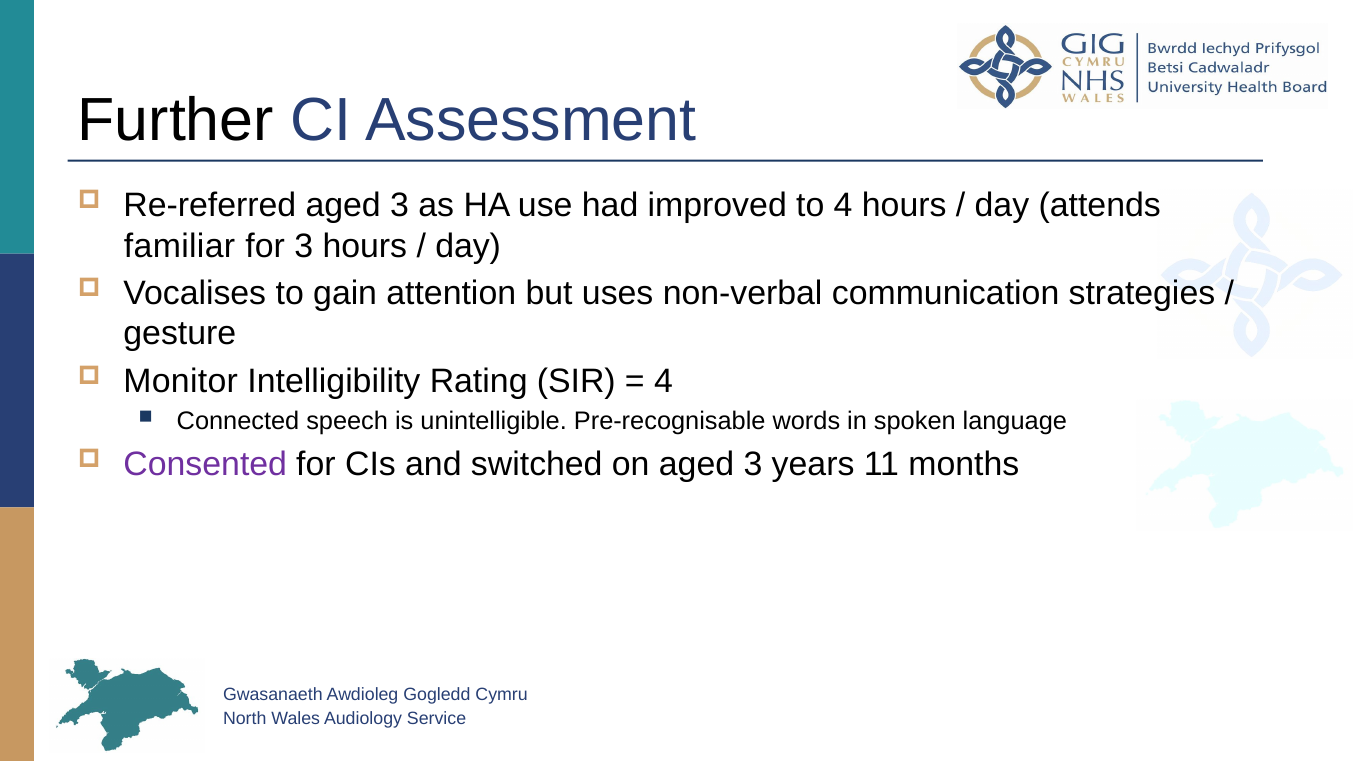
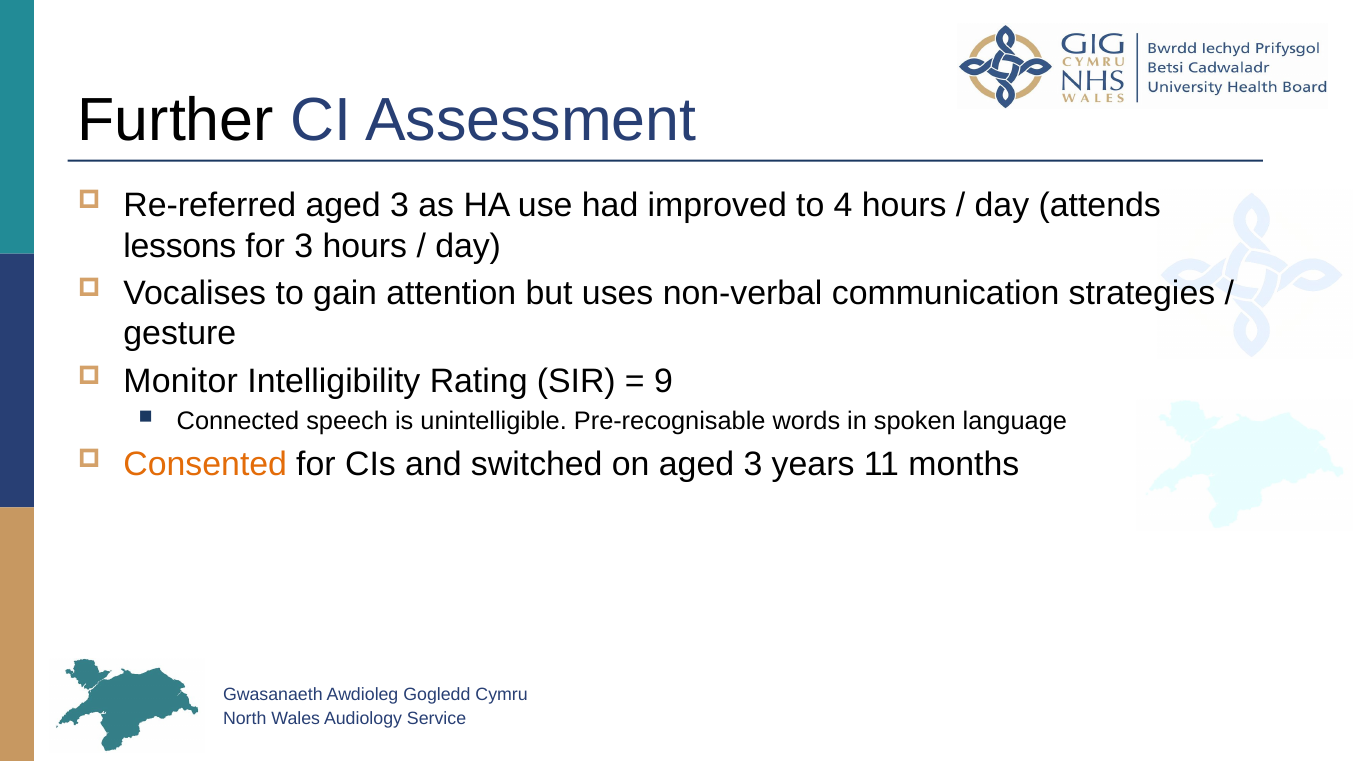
familiar: familiar -> lessons (180, 246)
4: 4 -> 9 (664, 381)
Consented colour: purple -> orange (205, 464)
